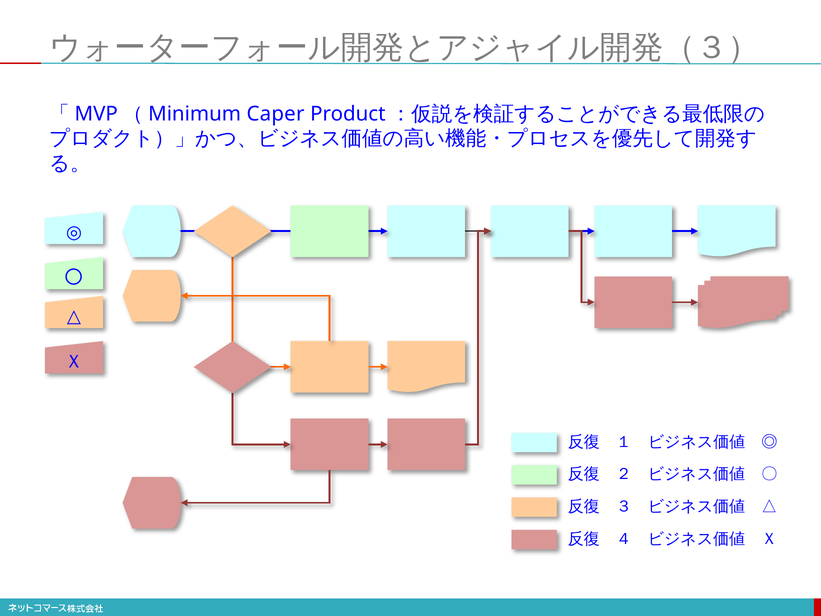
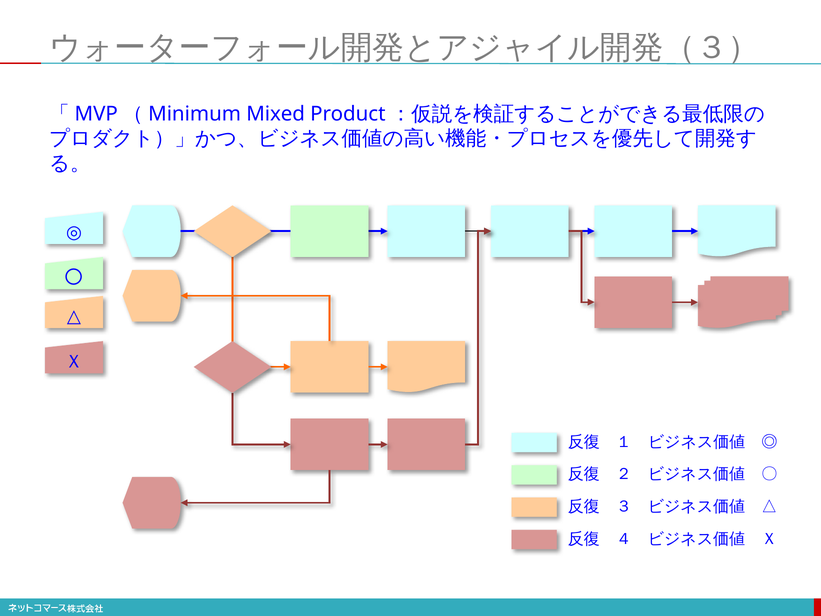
Caper: Caper -> Mixed (276, 114)
